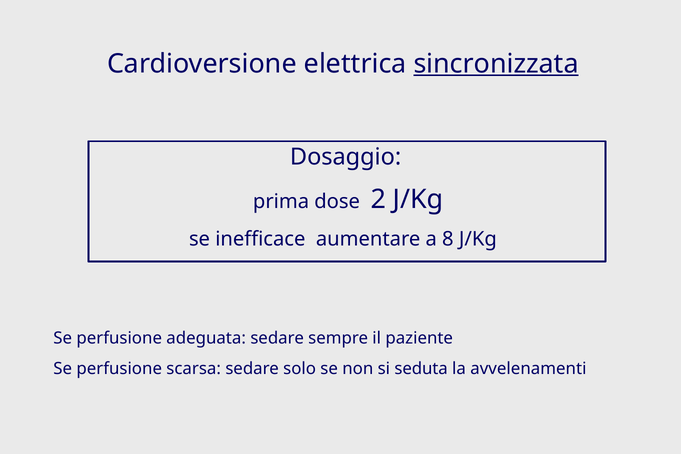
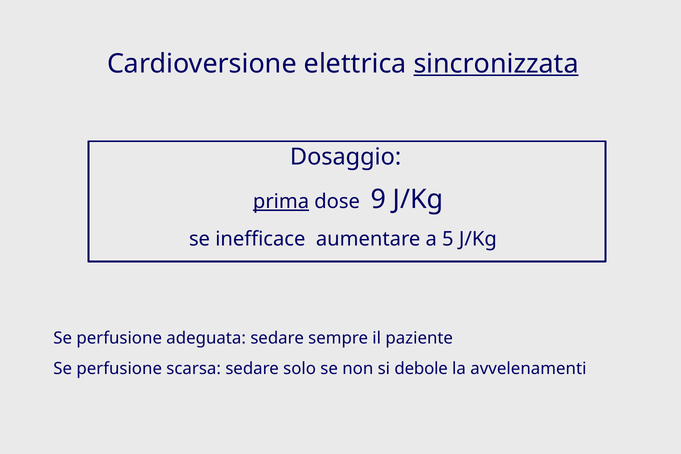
prima underline: none -> present (281, 202)
2: 2 -> 9 (378, 199)
8: 8 -> 5 (448, 239)
seduta: seduta -> debole (421, 369)
